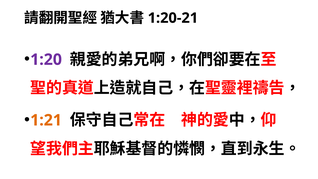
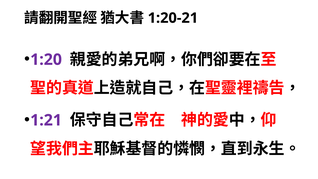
1:21 colour: orange -> purple (46, 120)
